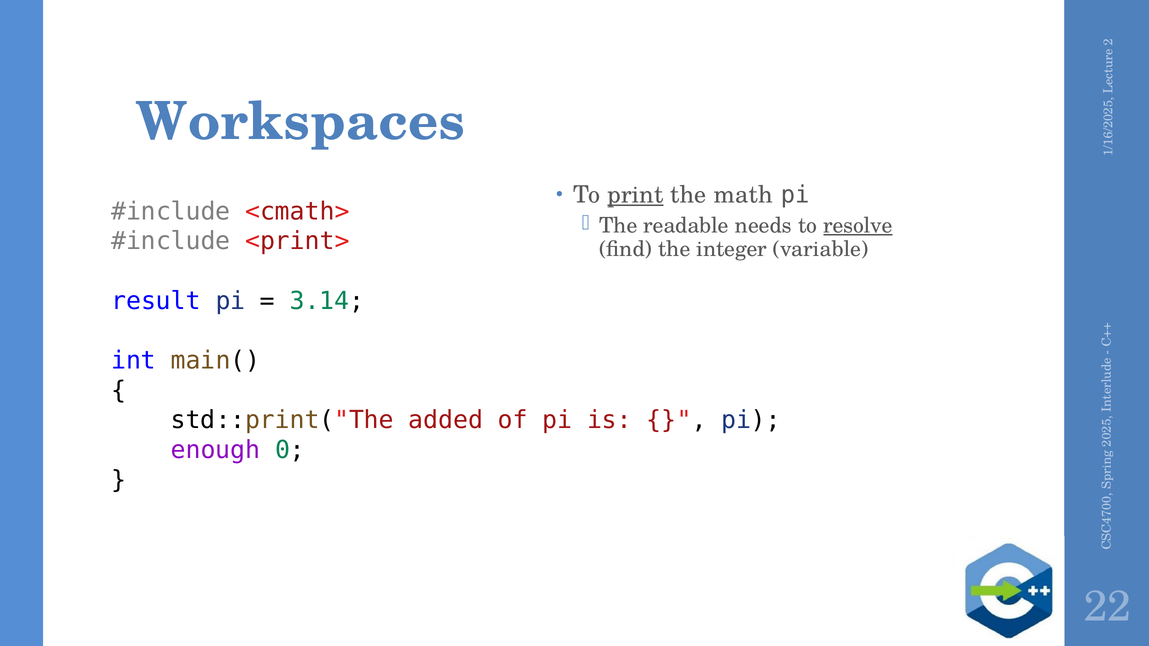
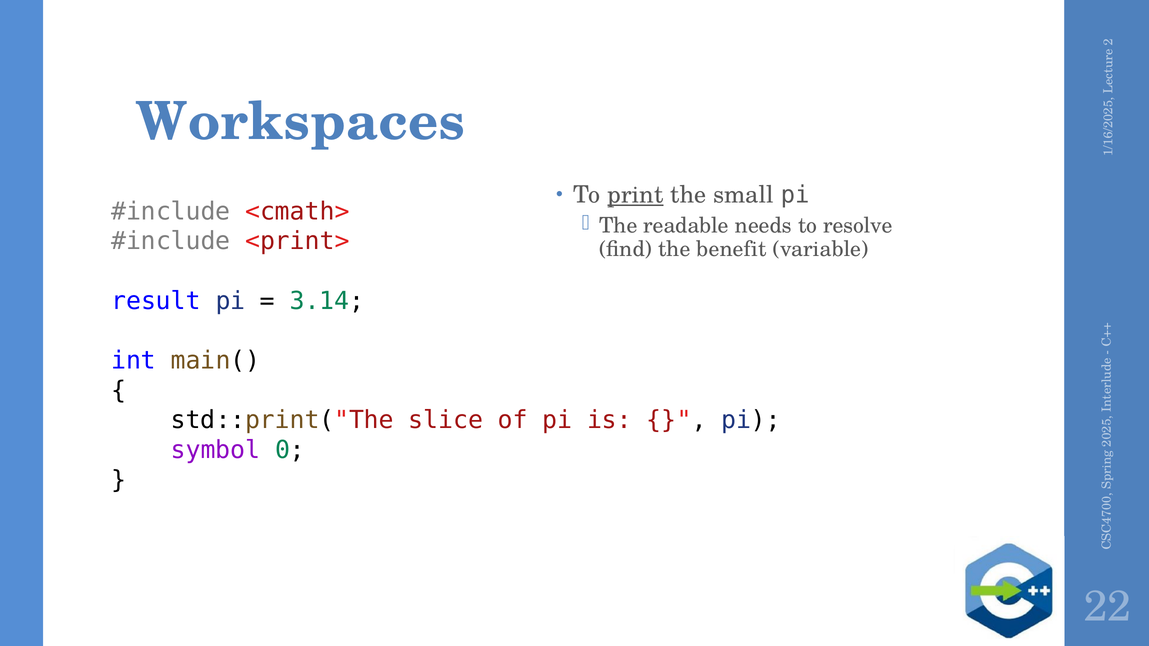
math: math -> small (743, 195)
resolve underline: present -> none (858, 226)
integer: integer -> benefit (731, 249)
added: added -> slice (446, 420)
enough: enough -> symbol (216, 450)
